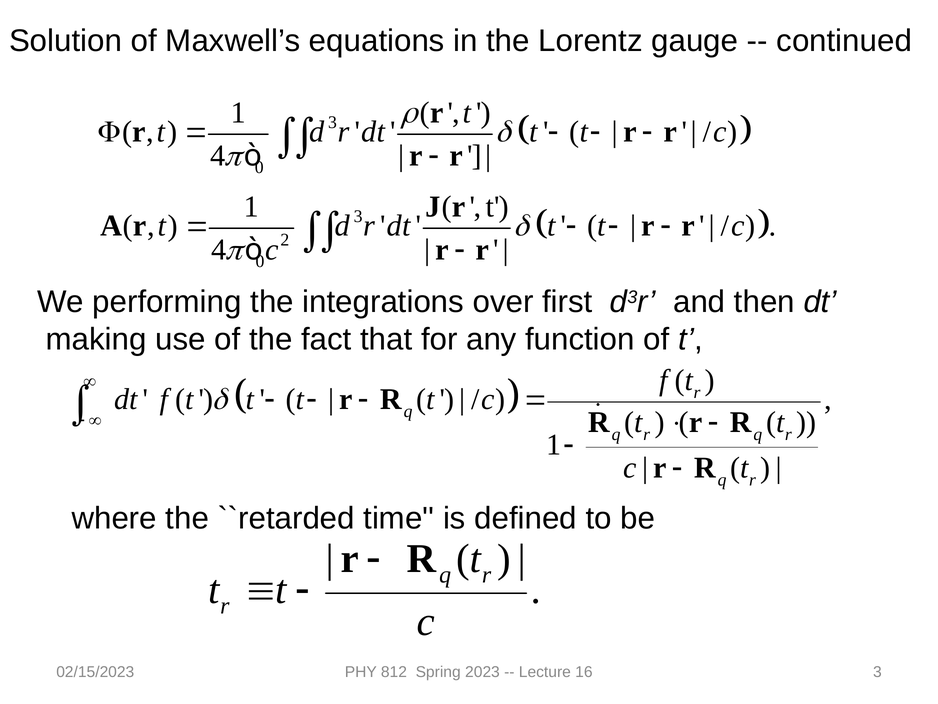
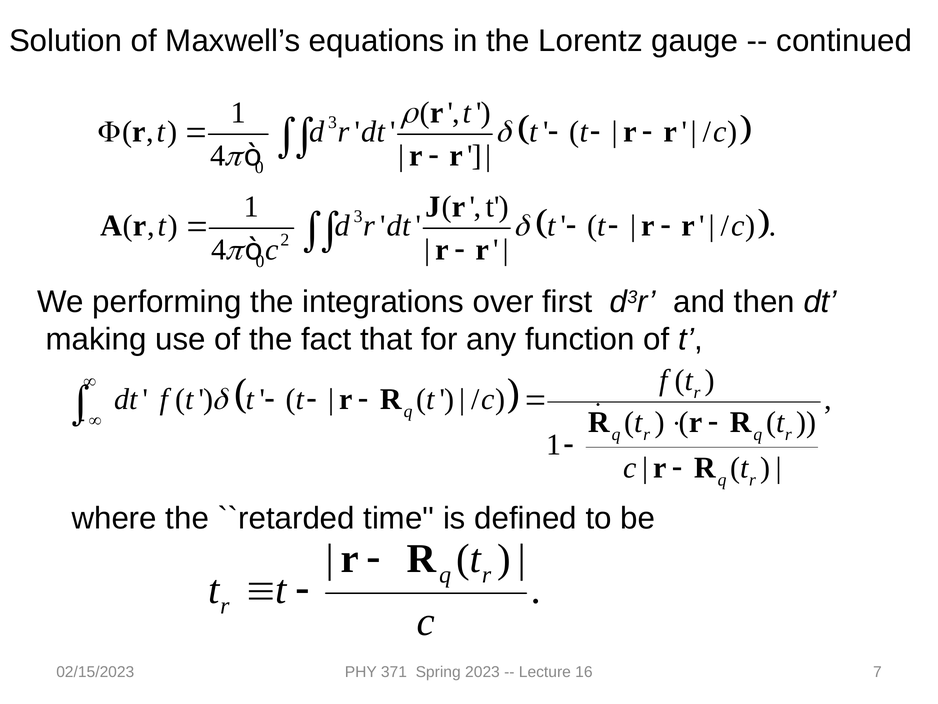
812: 812 -> 371 (394, 672)
16 3: 3 -> 7 (877, 672)
